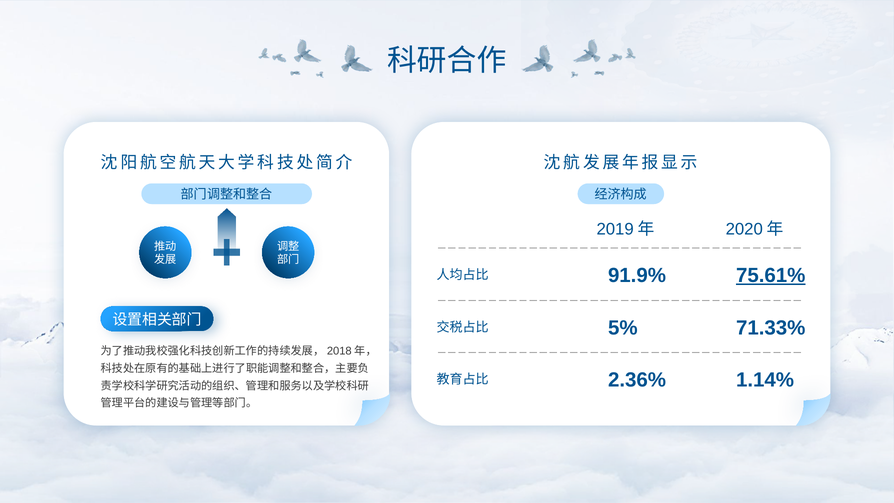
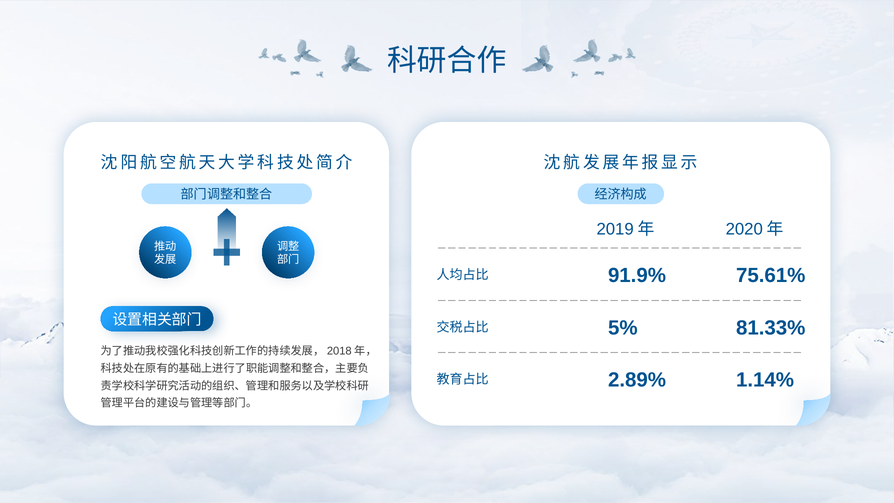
75.61% underline: present -> none (771, 275)
71.33%: 71.33% -> 81.33% (771, 328)
2.36%: 2.36% -> 2.89% (637, 380)
